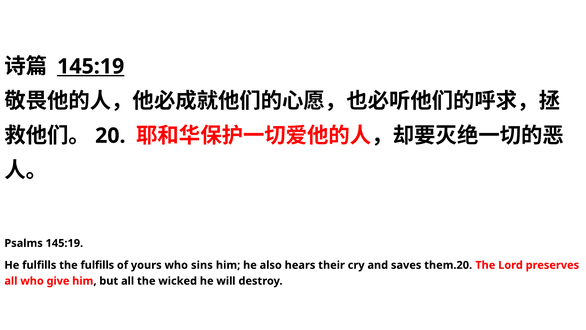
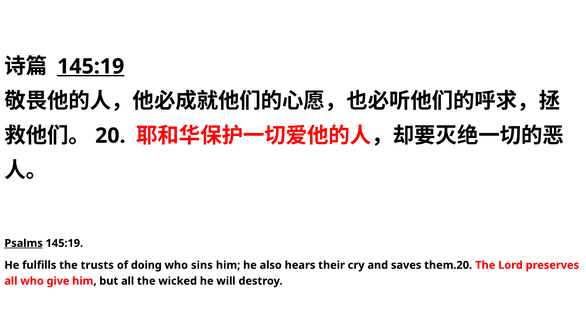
Psalms underline: none -> present (24, 243)
the fulfills: fulfills -> trusts (97, 265)
yours: yours -> doing (146, 265)
